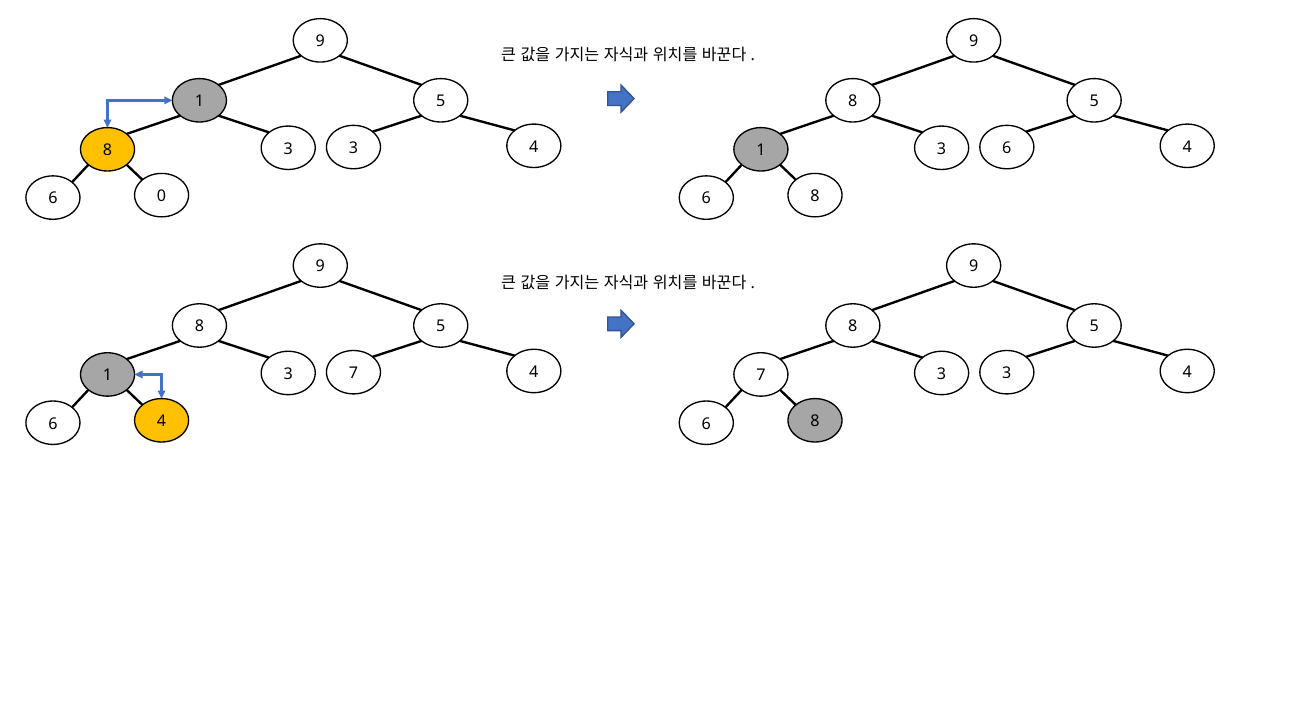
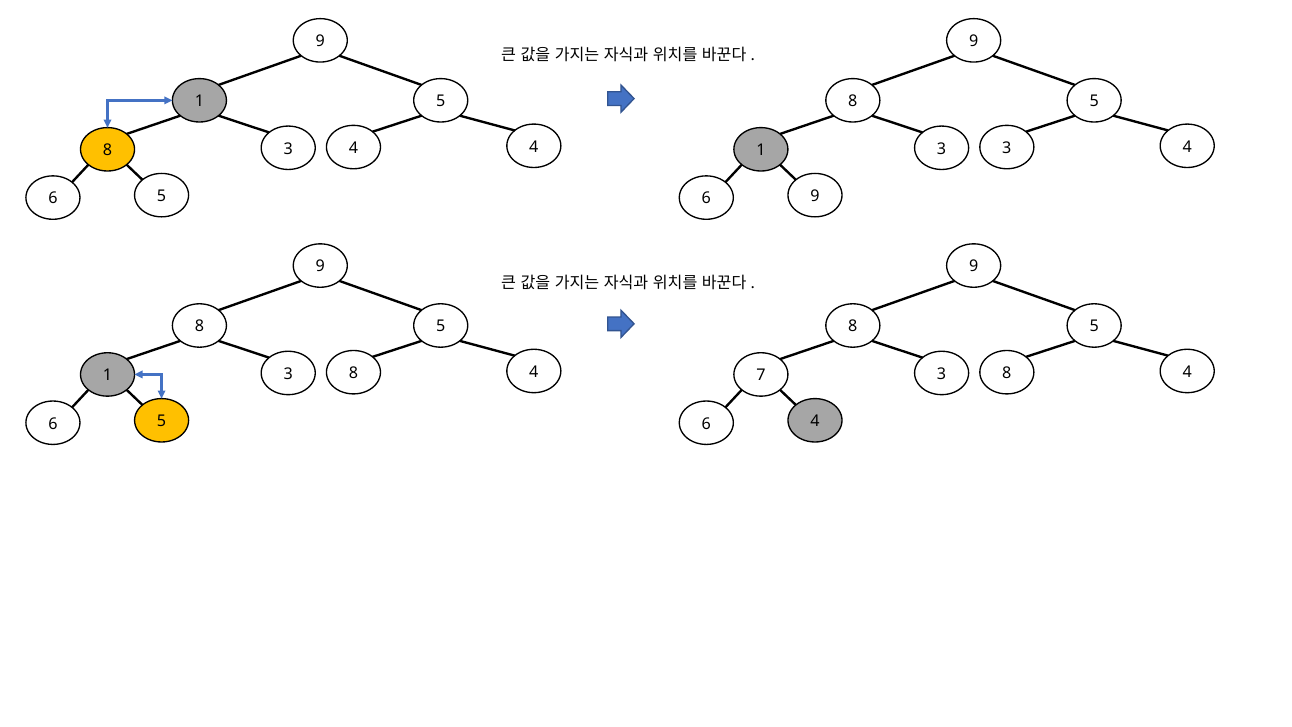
3: 3 -> 4 (353, 148)
3 6: 6 -> 3 (1007, 148)
0: 0 -> 5 (162, 196)
8: 8 -> 9 (815, 196)
7: 7 -> 8 (353, 373)
3: 3 -> 8 (1007, 373)
4: 4 -> 5 (162, 421)
8: 8 -> 4 (815, 421)
